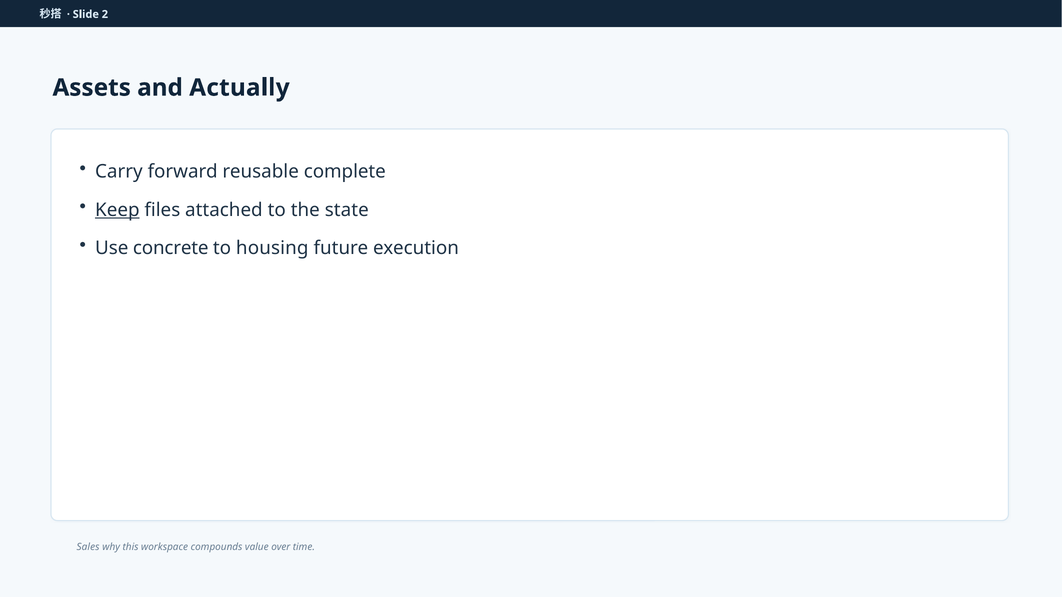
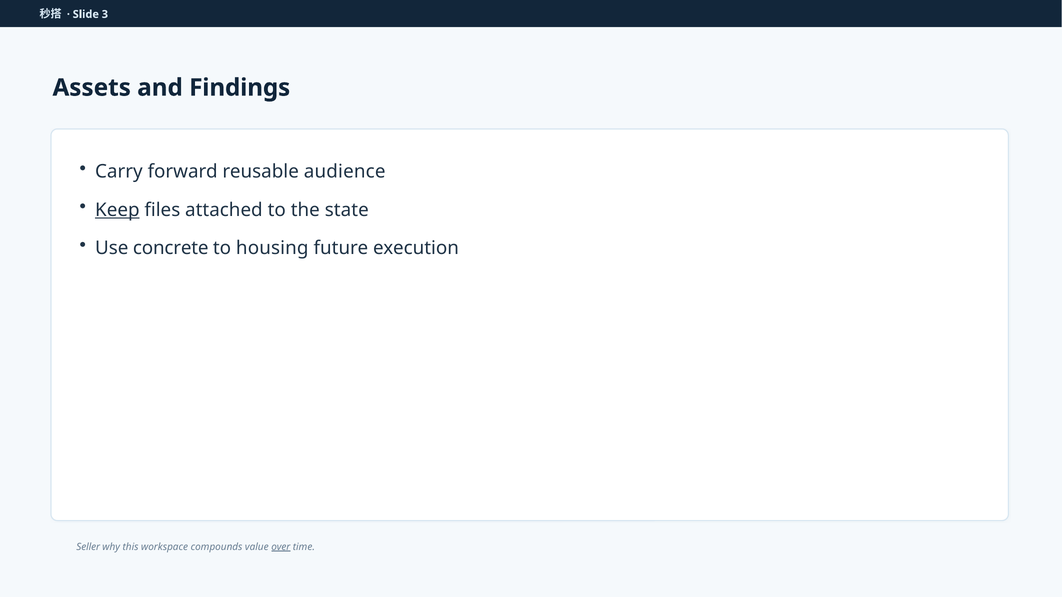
2: 2 -> 3 (105, 14)
Actually: Actually -> Findings (240, 88)
complete: complete -> audience (345, 172)
Sales: Sales -> Seller (88, 547)
over underline: none -> present (281, 547)
